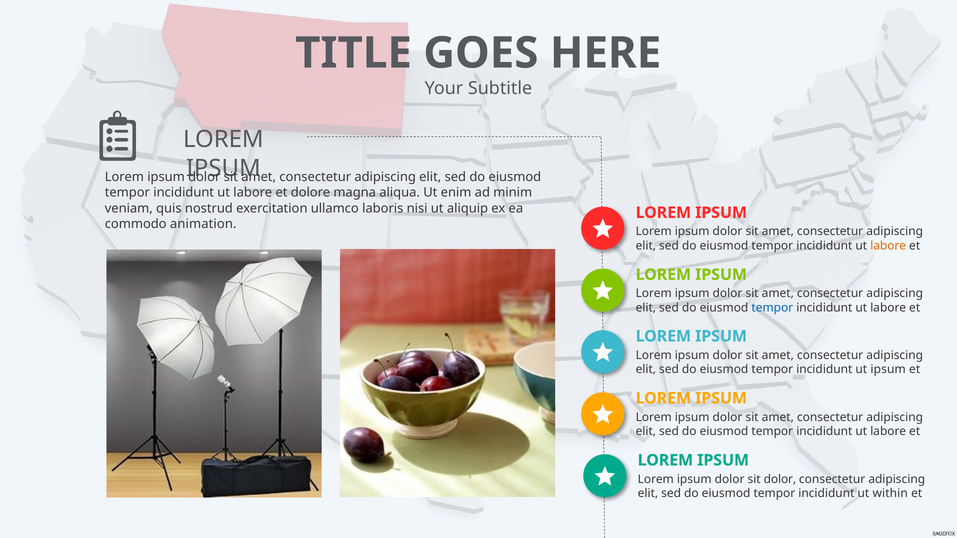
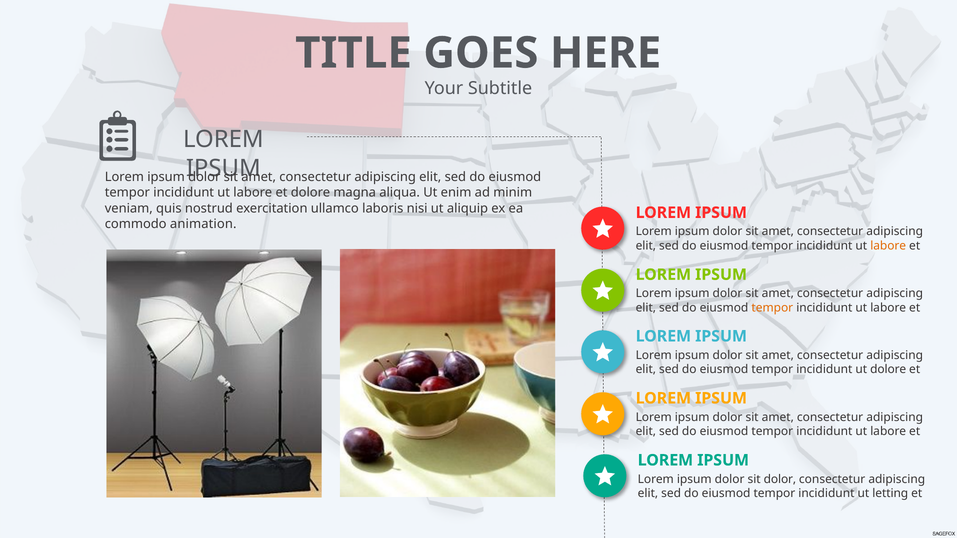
tempor colour: blue -> orange (772, 308)
ut ipsum: ipsum -> dolore (888, 370)
within: within -> letting (890, 494)
